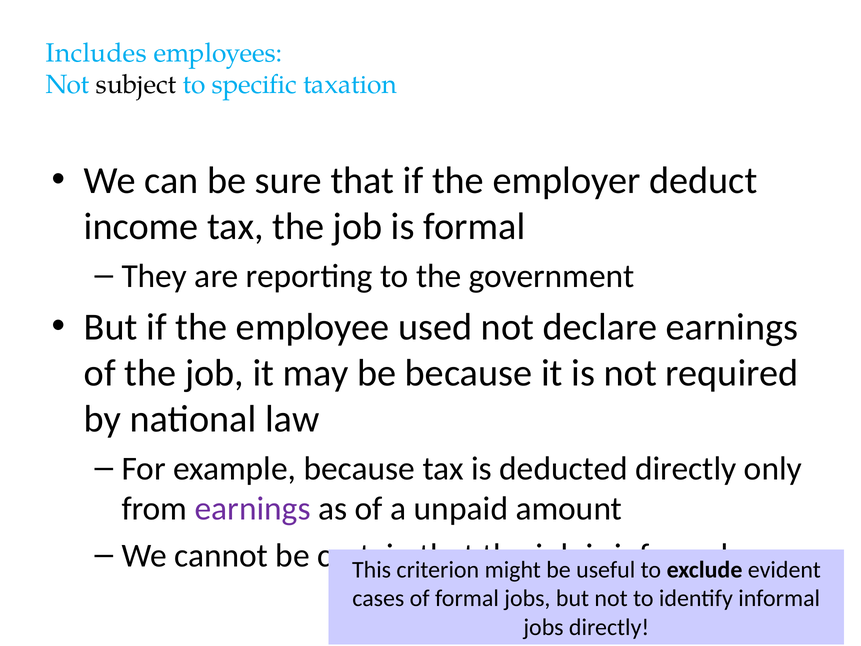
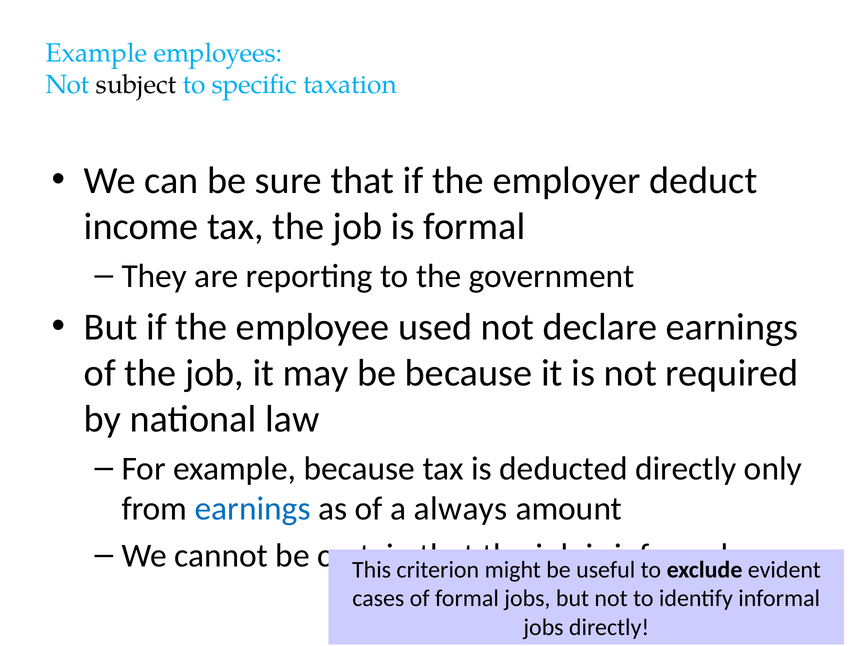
Includes: Includes -> Example (97, 53)
earnings colour: purple -> blue (253, 508)
unpaid: unpaid -> always (461, 508)
